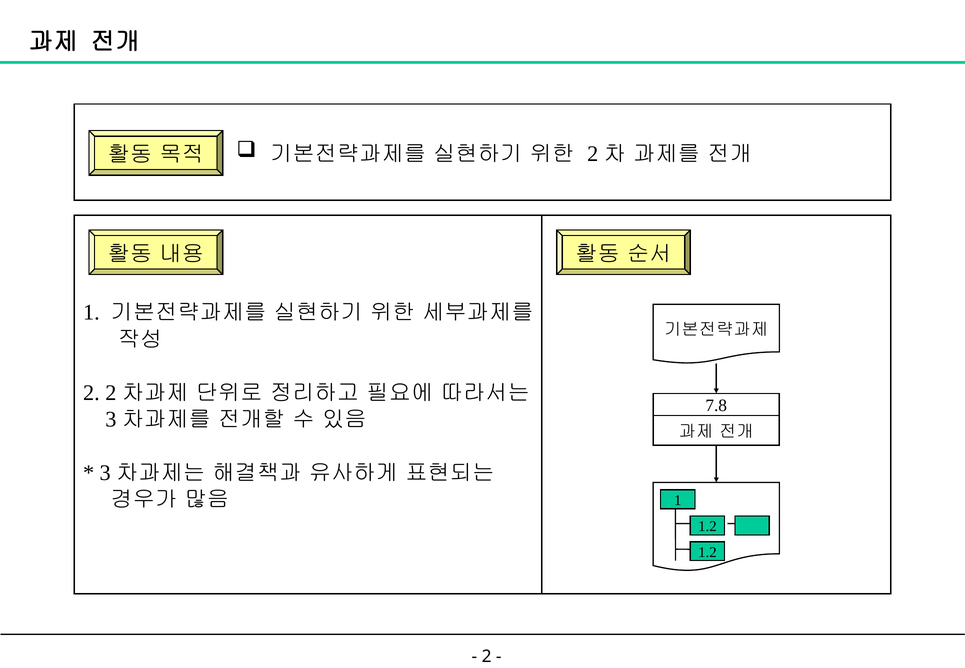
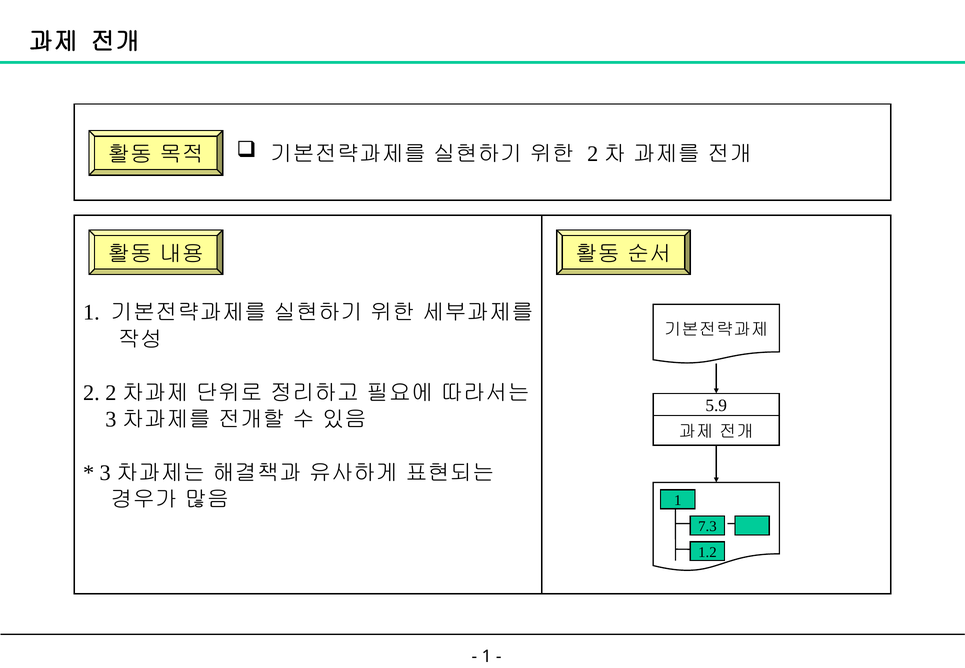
7.8: 7.8 -> 5.9 (716, 406)
1.2: 1.2 -> 7.3 (707, 527)
2: 2 -> 1 (487, 656)
